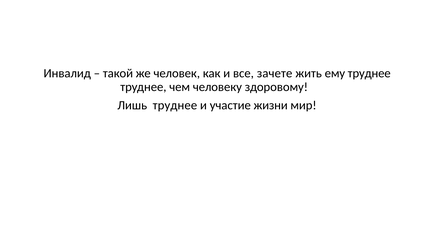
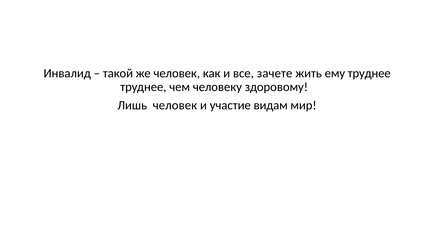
Лишь труднее: труднее -> человек (175, 105)
жизни: жизни -> видам (271, 105)
